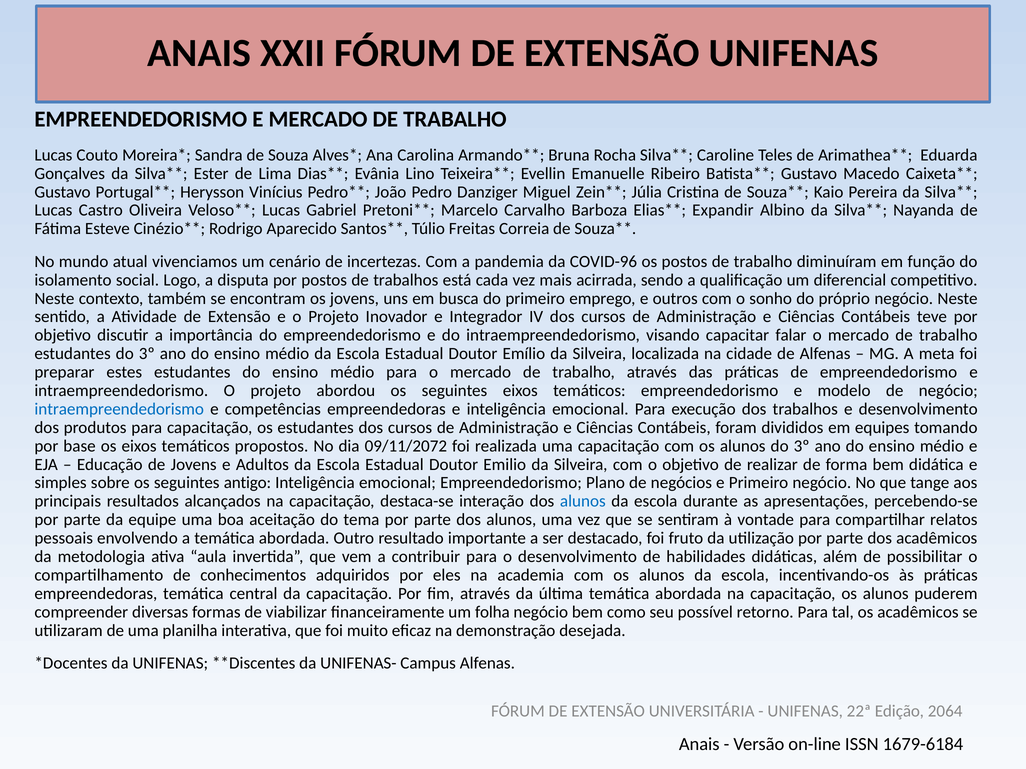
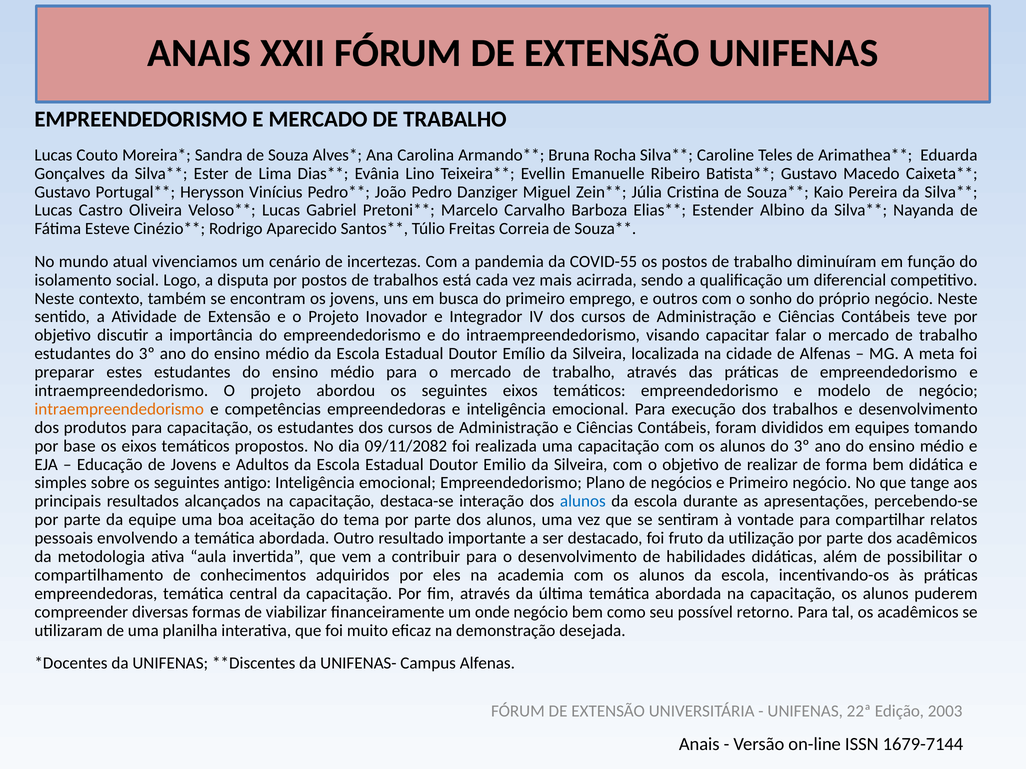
Expandir: Expandir -> Estender (723, 210)
COVID-96: COVID-96 -> COVID-55 (603, 262)
intraempreendedorismo colour: blue -> orange (119, 409)
09/11/2072: 09/11/2072 -> 09/11/2082 (406, 446)
folha: folha -> onde (492, 612)
2064: 2064 -> 2003 (945, 711)
1679-6184: 1679-6184 -> 1679-7144 (923, 745)
